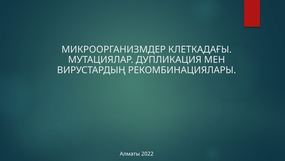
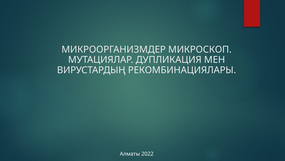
КЛЕТКАДАҒЫ: КЛЕТКАДАҒЫ -> МИКРОСКОП (200, 49)
